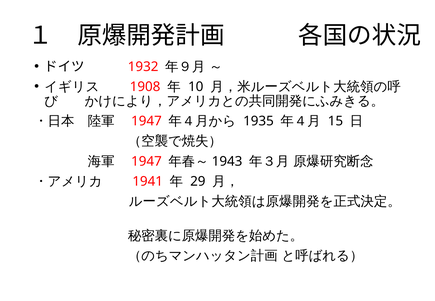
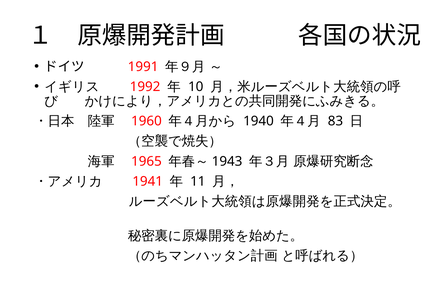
1932: 1932 -> 1991 (143, 67)
1908: 1908 -> 1992 (145, 87)
1947: 1947 -> 1960 (146, 121)
1935: 1935 -> 1940 (258, 121)
15: 15 -> 83 (335, 121)
1947: 1947 -> 1965 (146, 161)
29: 29 -> 11 (198, 181)
